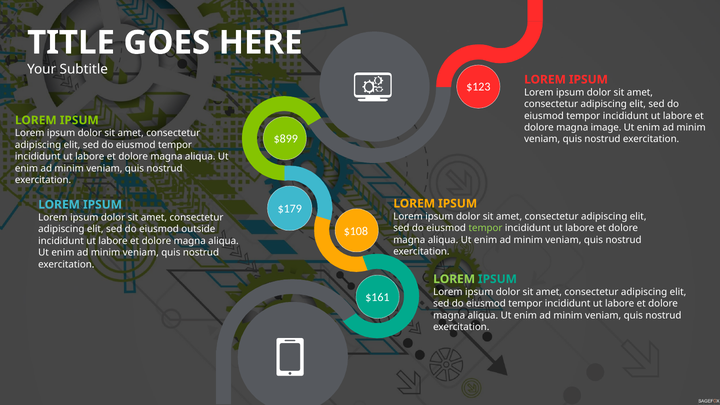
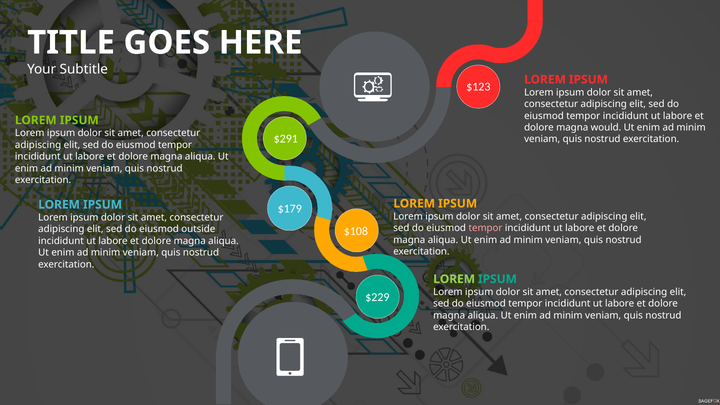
image: image -> would (606, 128)
$899: $899 -> $291 (286, 139)
tempor colour: light green -> pink (486, 228)
$161: $161 -> $229 (377, 297)
